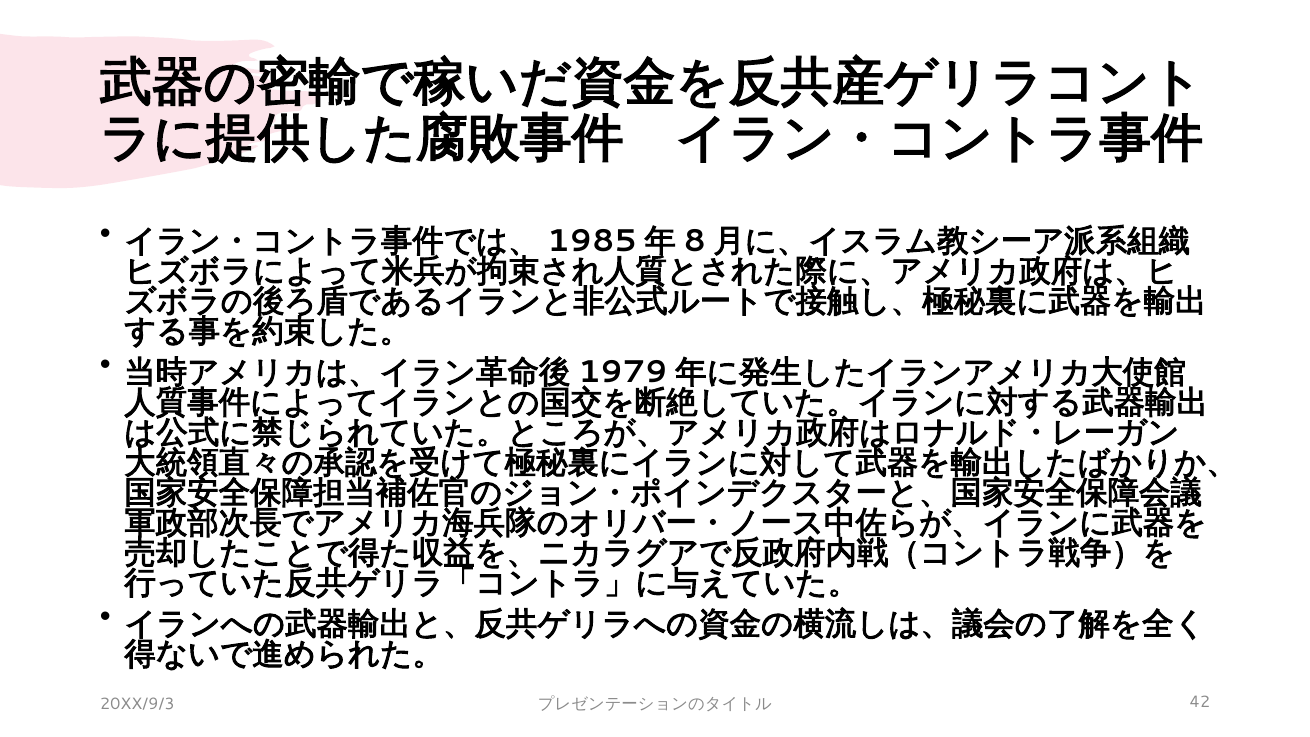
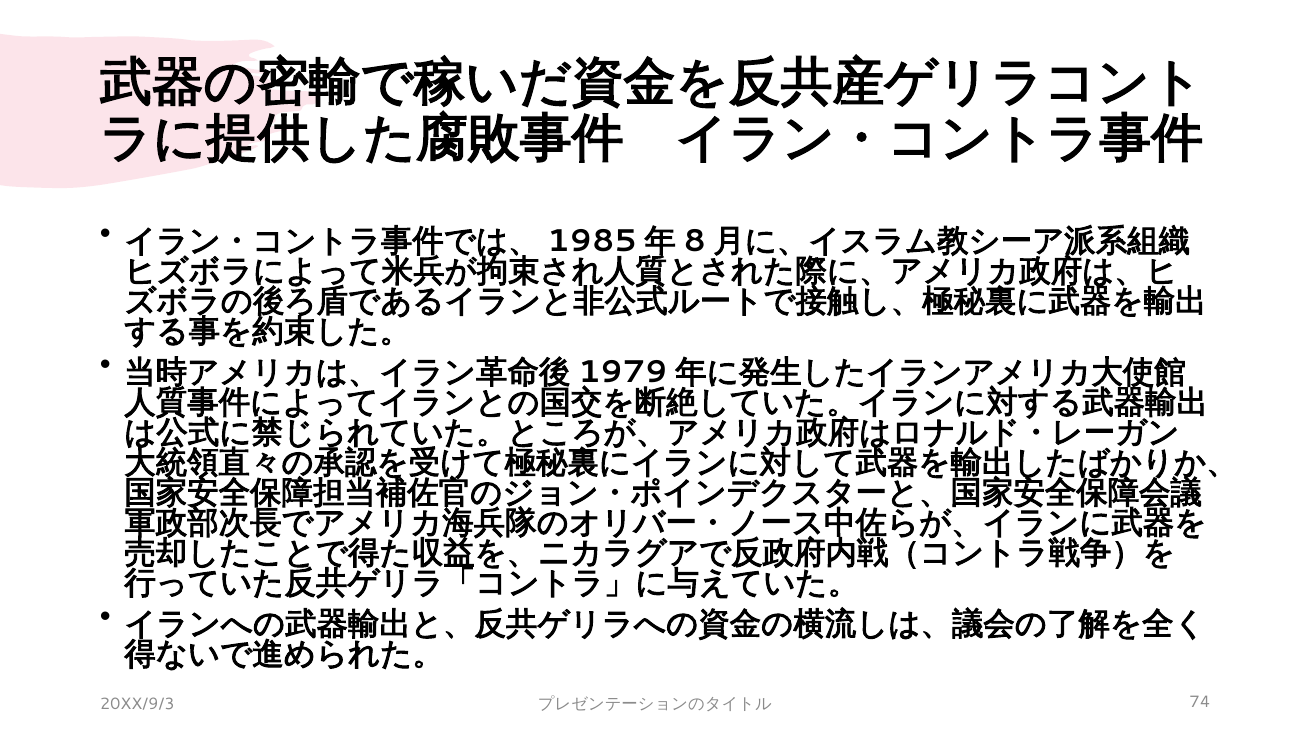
42: 42 -> 74 (1200, 702)
